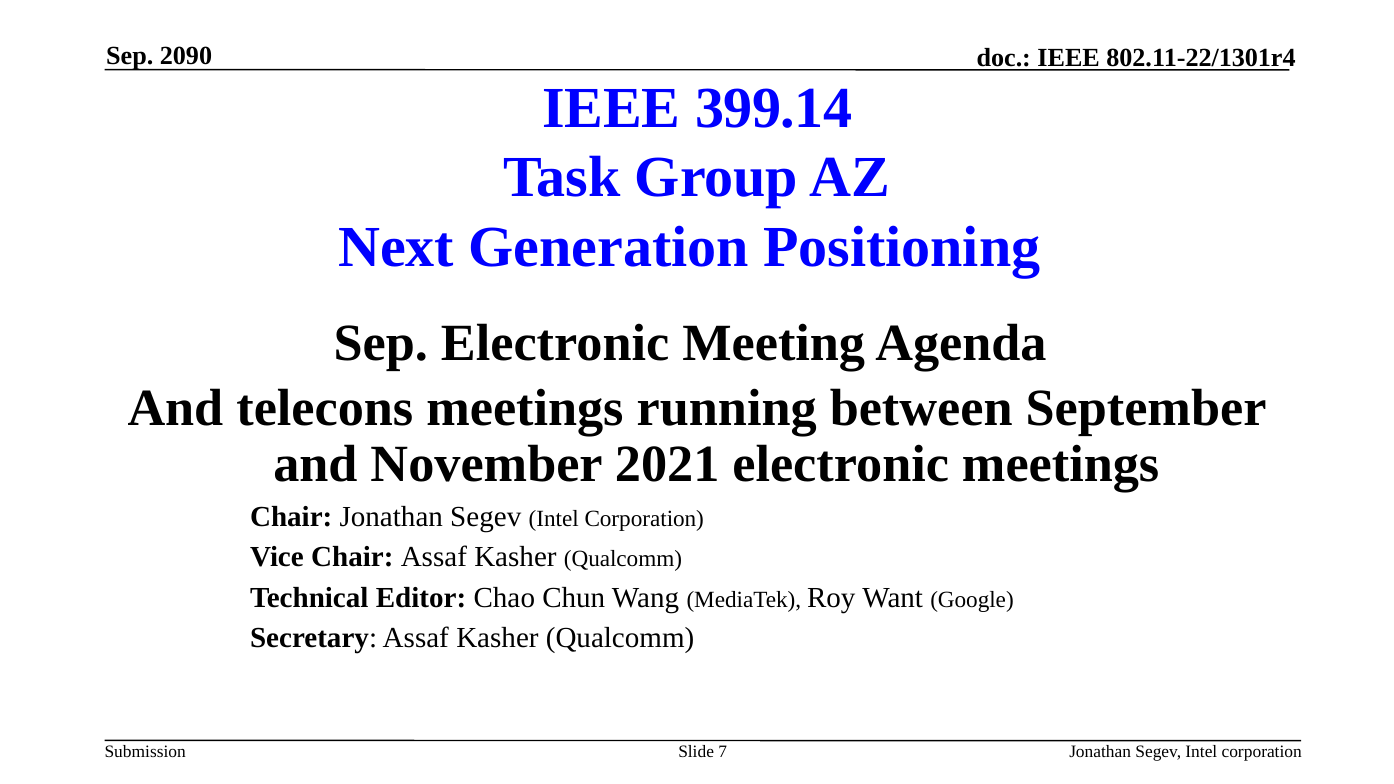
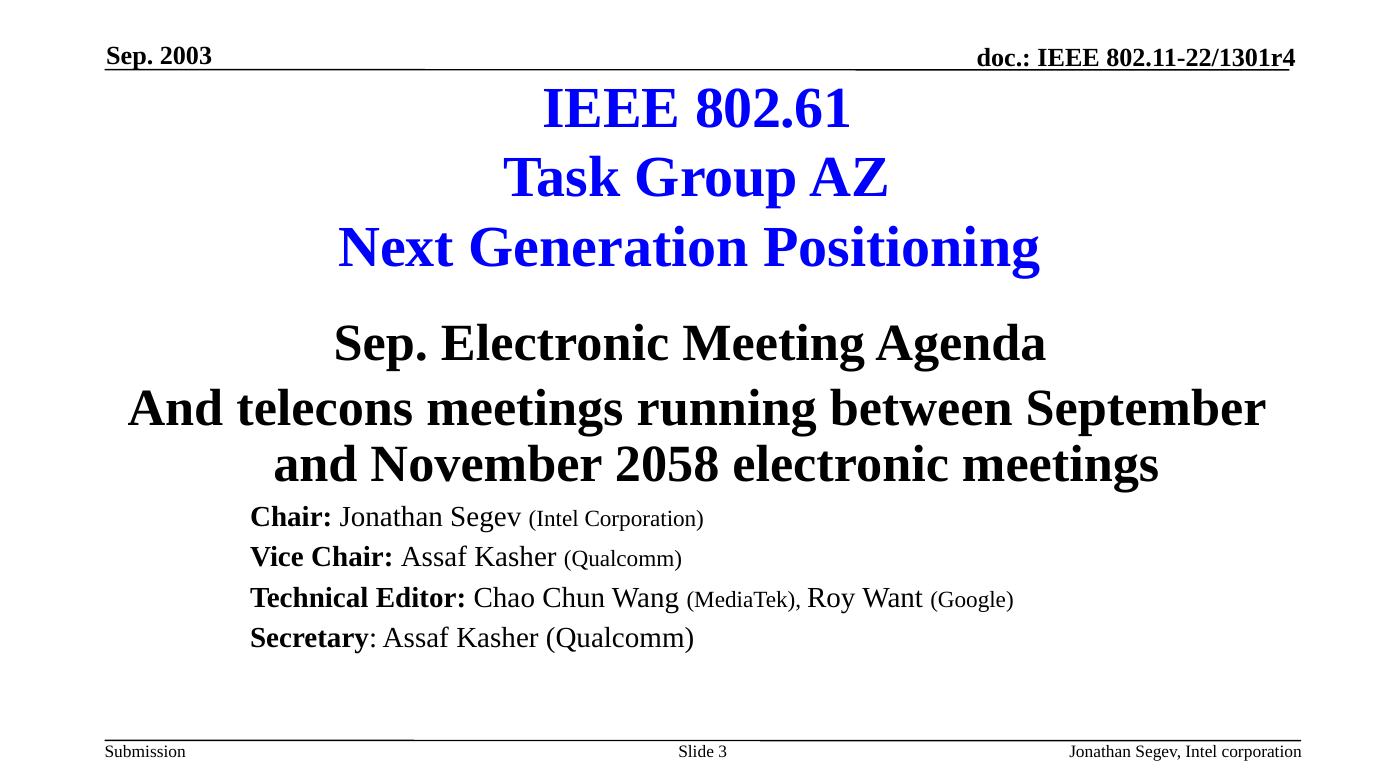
2090: 2090 -> 2003 (186, 55)
399.14: 399.14 -> 802.61 (774, 108)
2021: 2021 -> 2058 (667, 465)
7: 7 -> 3 (723, 752)
